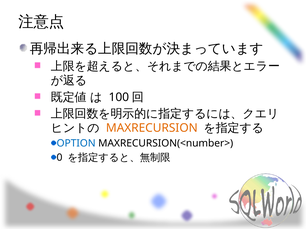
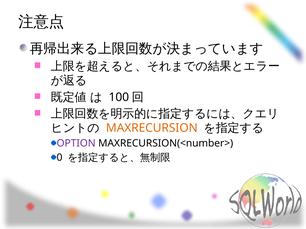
OPTION colour: blue -> purple (76, 143)
